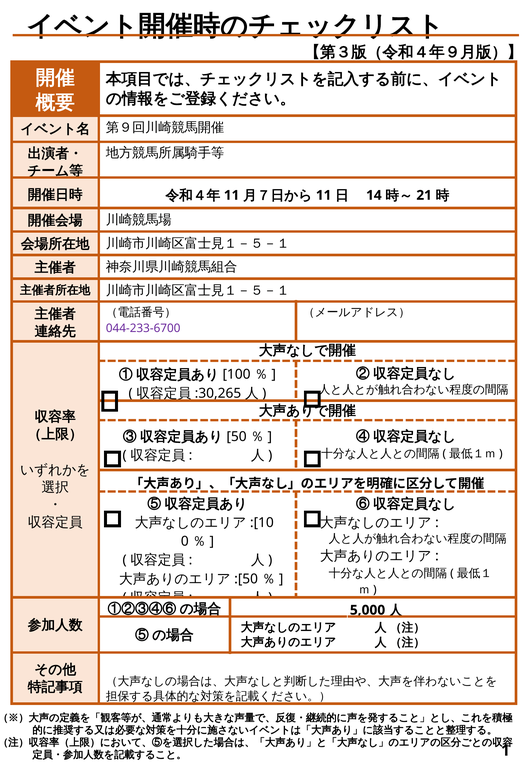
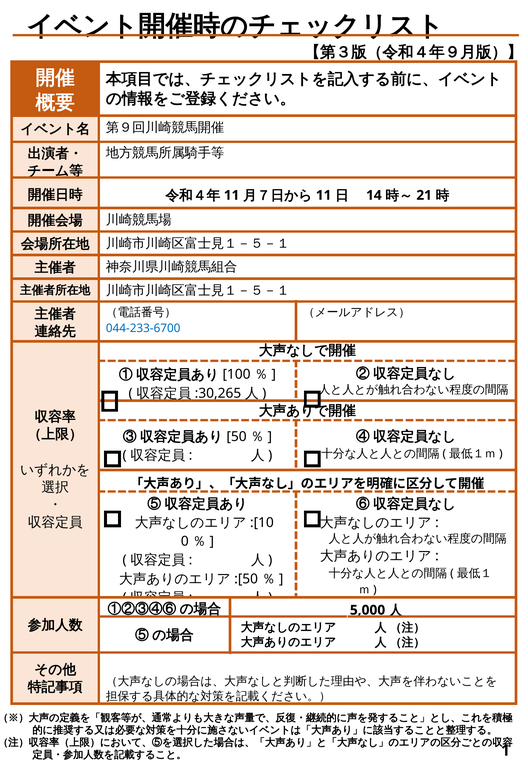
044-233-6700 colour: purple -> blue (143, 328)
